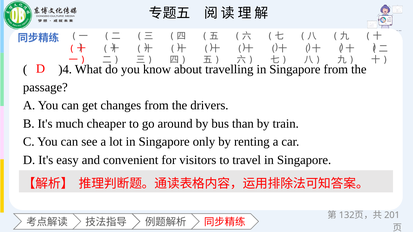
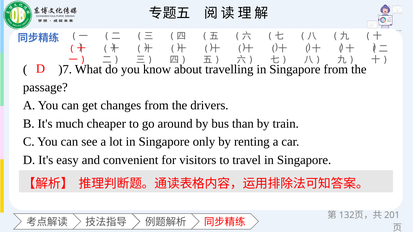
)4: )4 -> )7 (65, 69)
